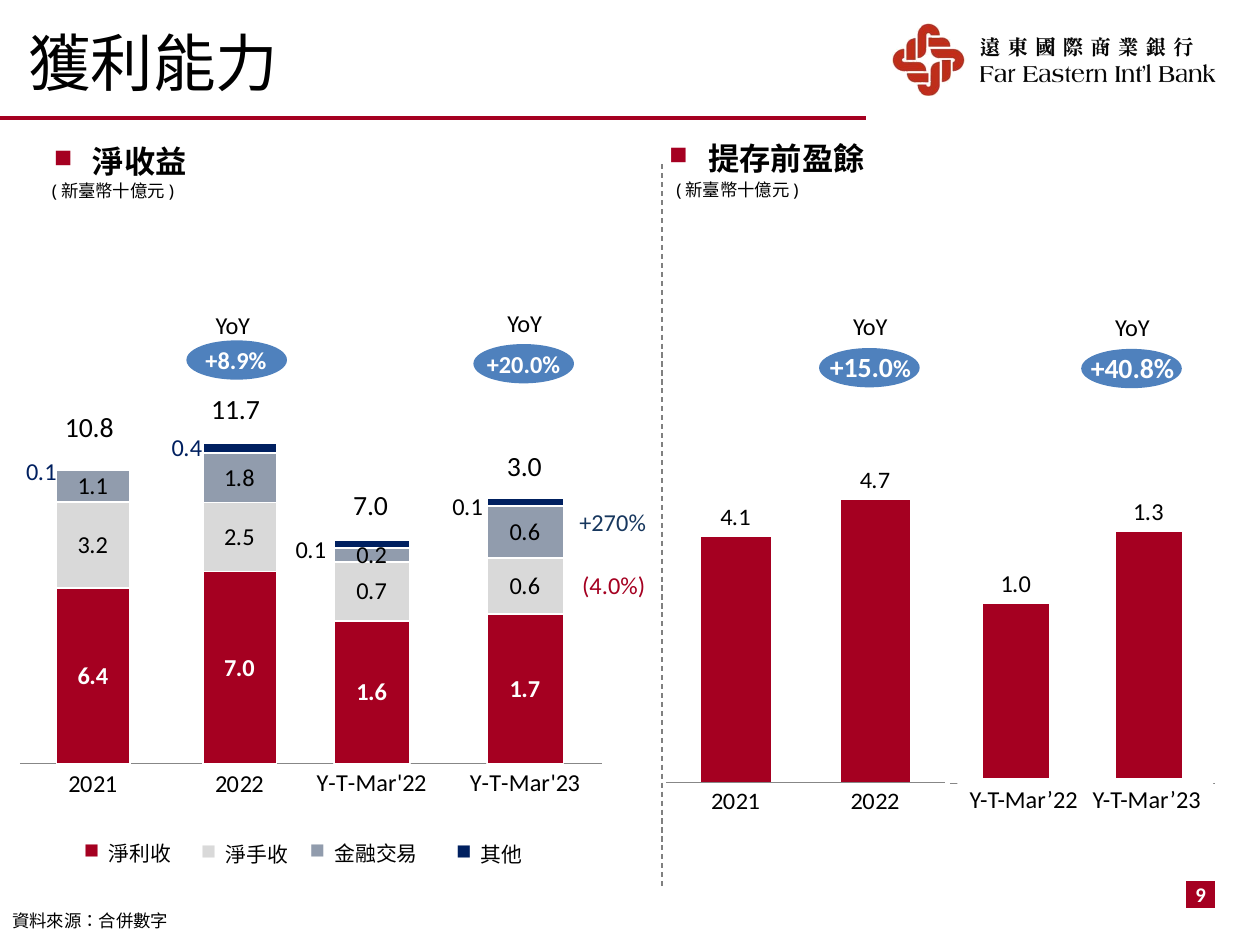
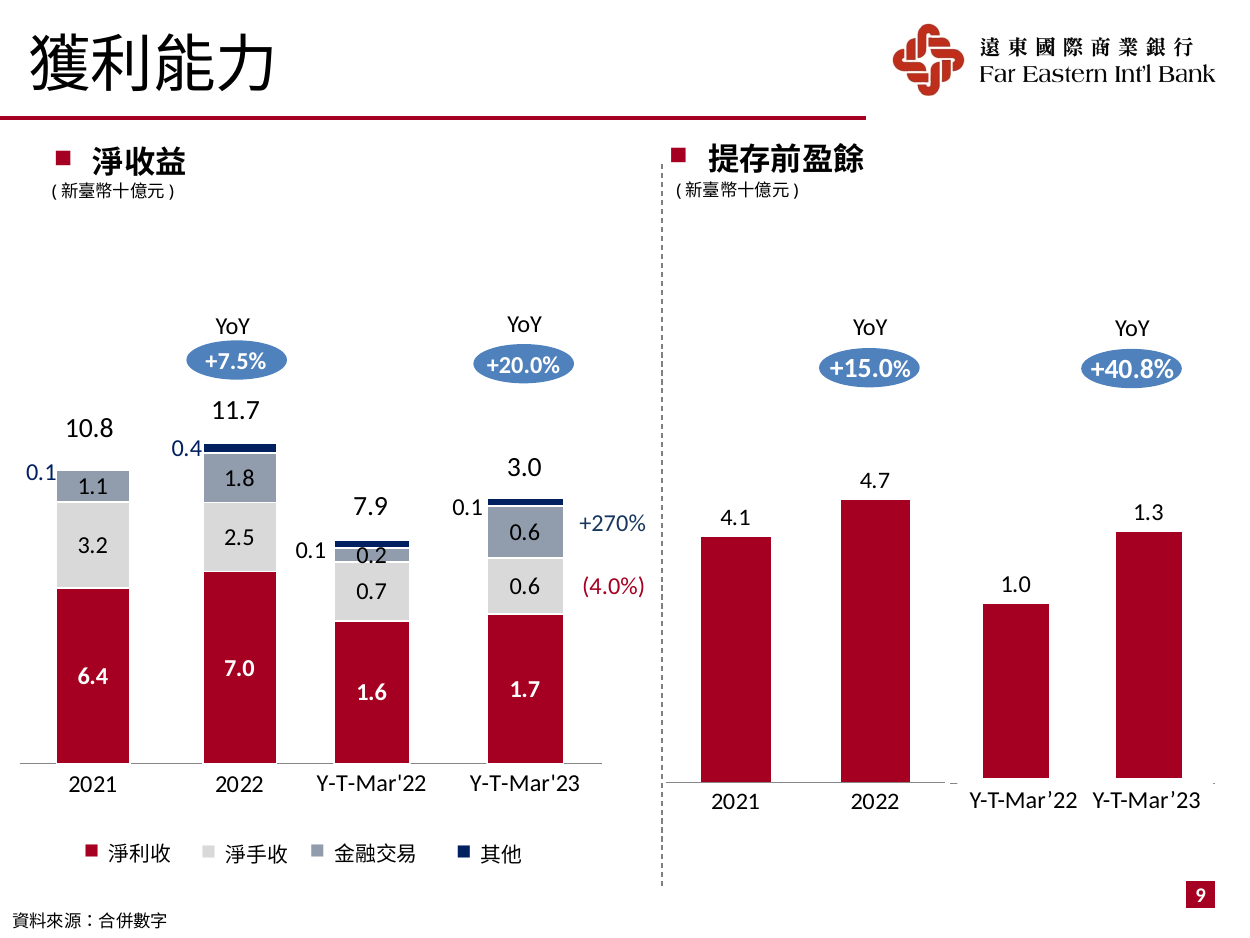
+8.9%: +8.9% -> +7.5% (236, 361)
7.0: 7.0 -> 7.9 (371, 506)
